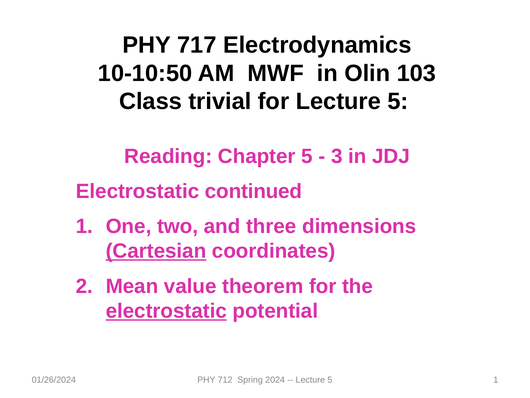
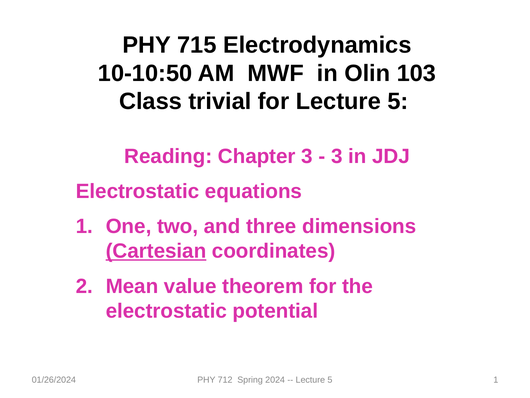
717: 717 -> 715 (197, 45)
Chapter 5: 5 -> 3 (307, 156)
continued: continued -> equations (254, 191)
electrostatic underline: present -> none (166, 311)
